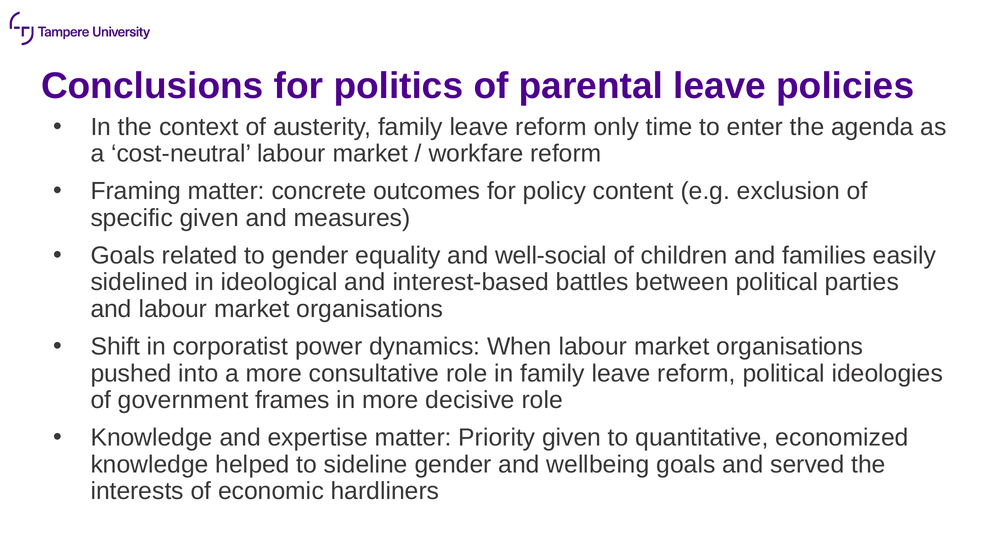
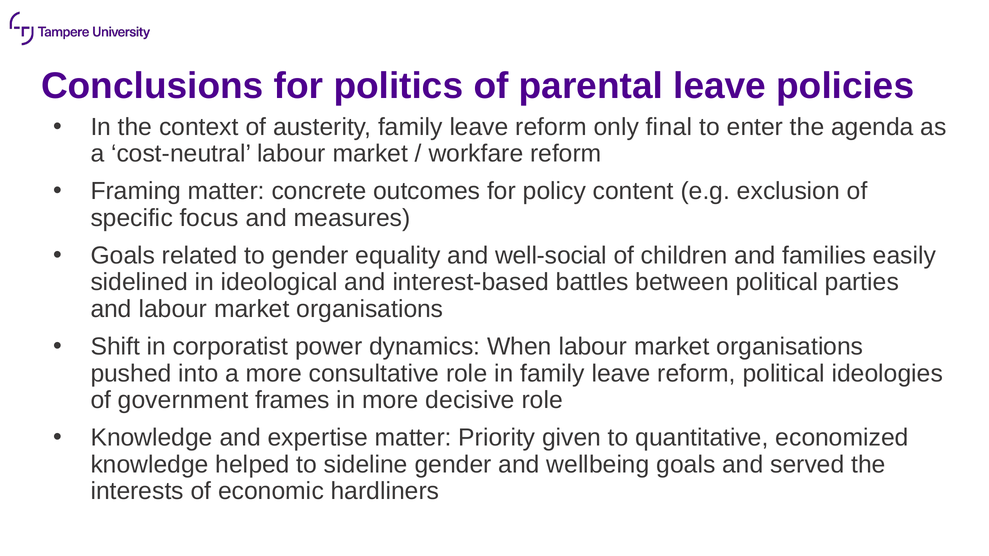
time: time -> final (669, 127)
specific given: given -> focus (209, 218)
